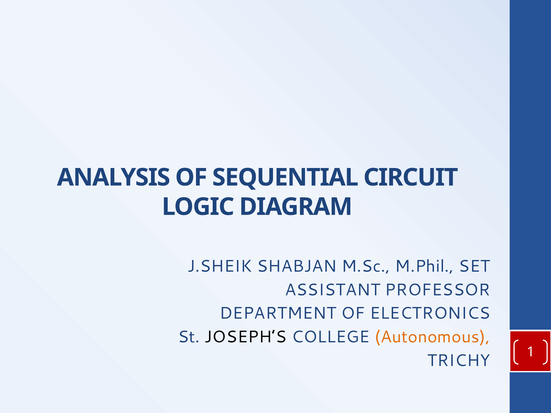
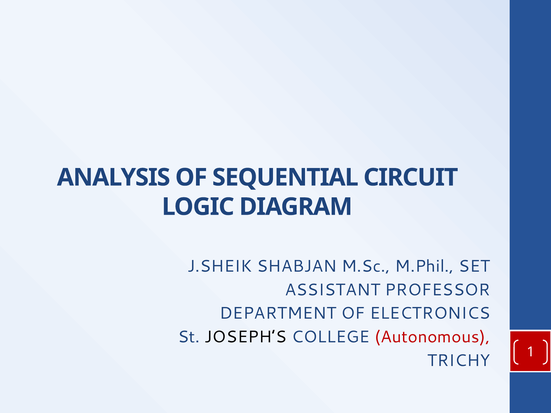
Autonomous colour: orange -> red (432, 337)
